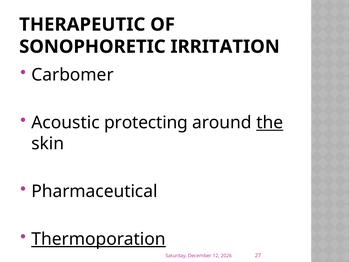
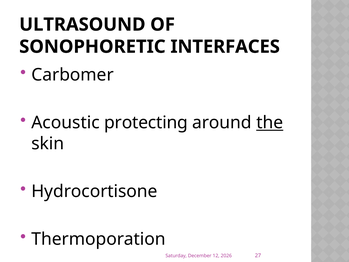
THERAPEUTIC: THERAPEUTIC -> ULTRASOUND (82, 25)
IRRITATION: IRRITATION -> INTERFACES (225, 47)
Pharmaceutical: Pharmaceutical -> Hydrocortisone (94, 191)
Thermoporation underline: present -> none (99, 239)
